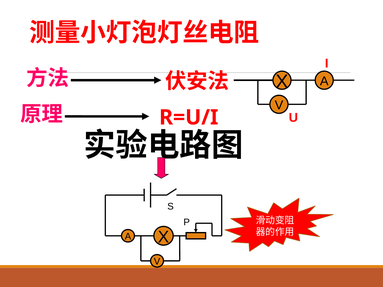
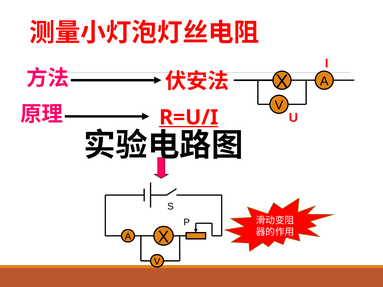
R=U/I underline: none -> present (189, 118)
